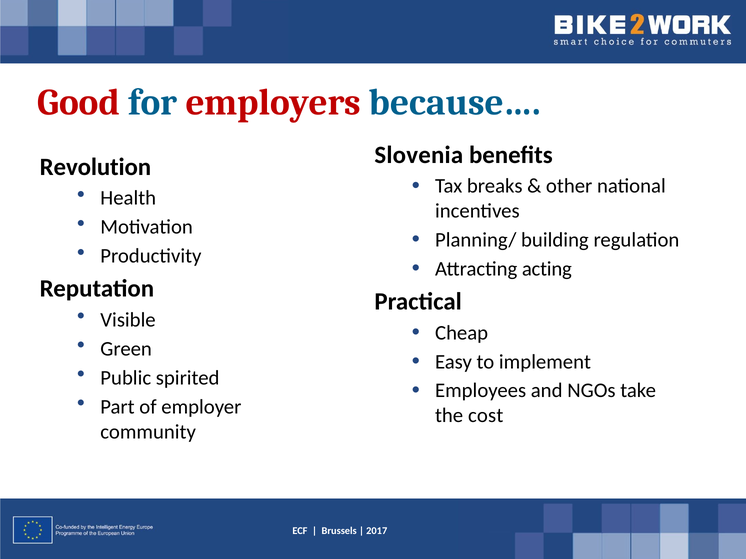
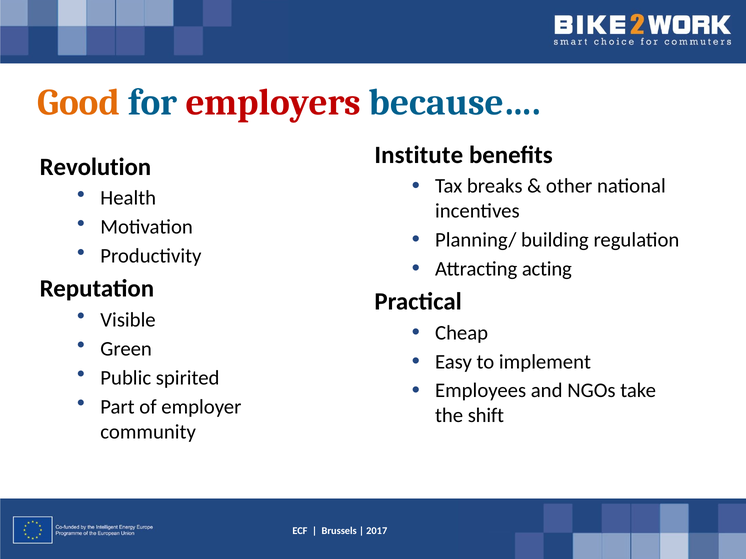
Good colour: red -> orange (79, 103)
Slovenia: Slovenia -> Institute (419, 155)
cost: cost -> shift (486, 416)
